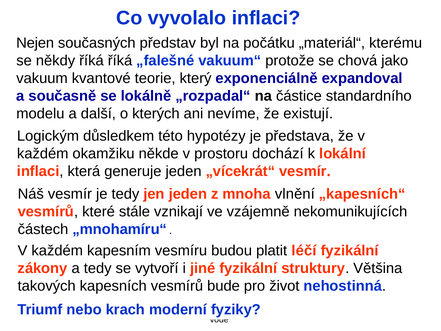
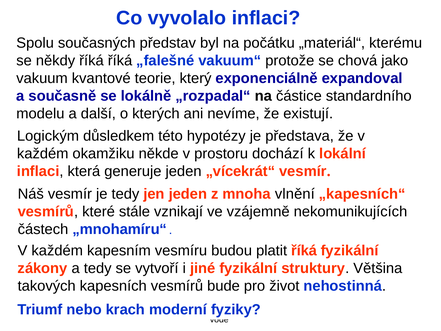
Nejen: Nejen -> Spolu (35, 43)
platit léčí: léčí -> říká (304, 250)
